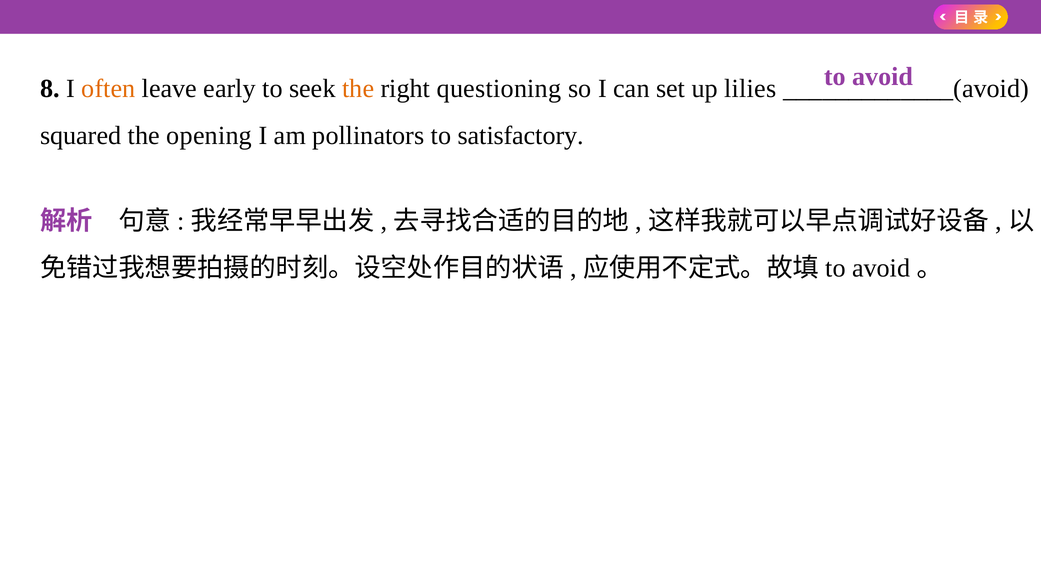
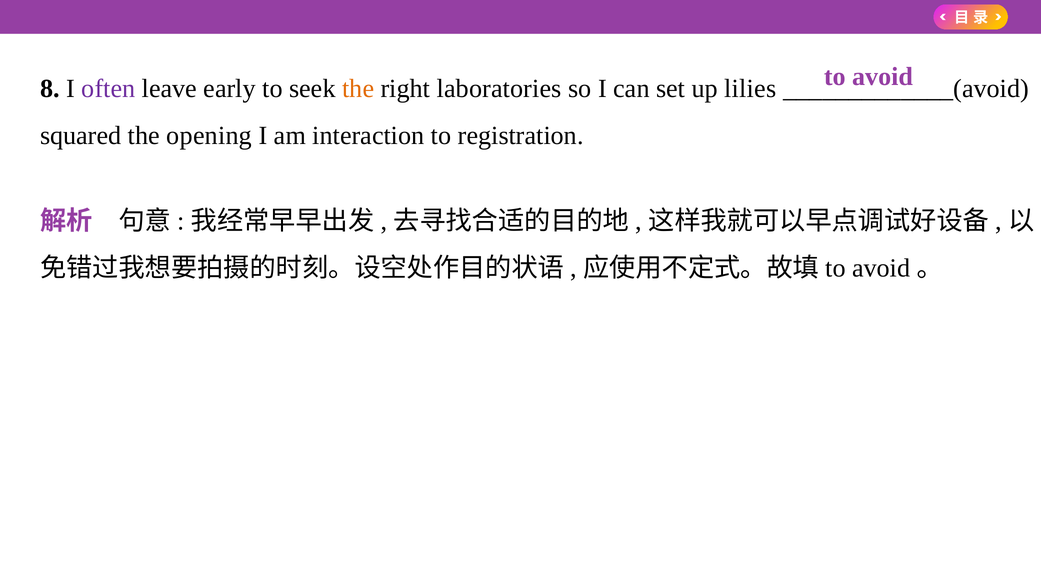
often colour: orange -> purple (108, 89)
questioning: questioning -> laboratories (499, 89)
pollinators: pollinators -> interaction (368, 136)
satisfactory: satisfactory -> registration (521, 136)
